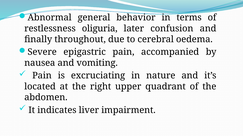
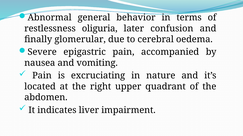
throughout: throughout -> glomerular (80, 40)
